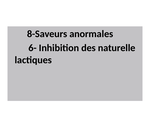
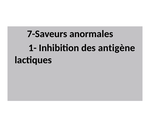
8-Saveurs: 8-Saveurs -> 7-Saveurs (47, 34)
6-: 6- -> 1- (33, 48)
naturelle: naturelle -> antigène (117, 48)
